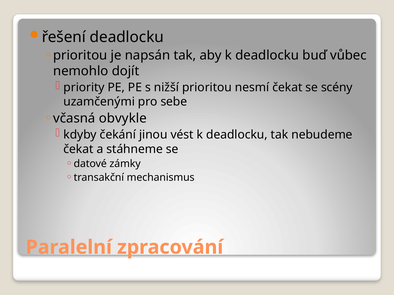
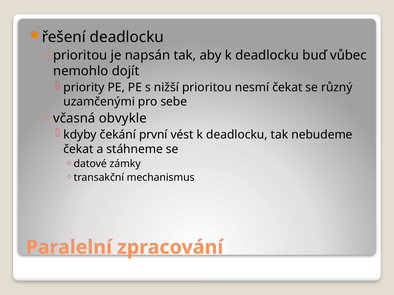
scény: scény -> různý (337, 88)
jinou: jinou -> první (153, 135)
